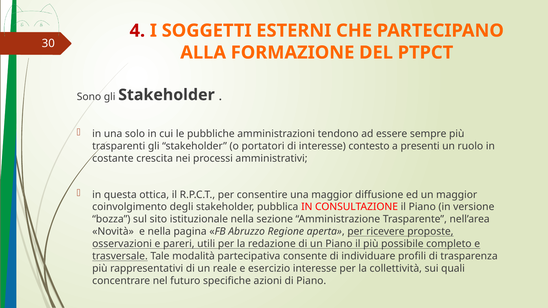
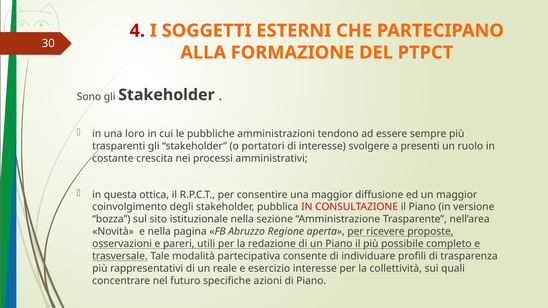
solo: solo -> loro (135, 134)
contesto: contesto -> svolgere (369, 146)
